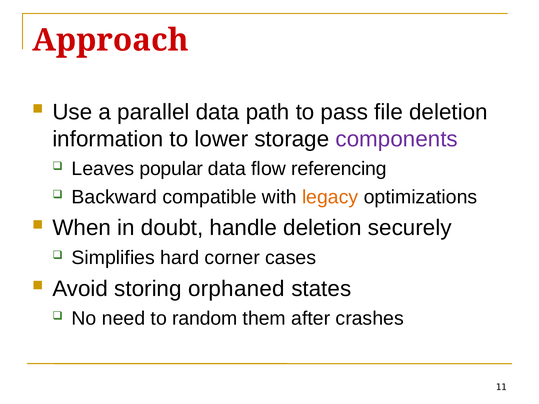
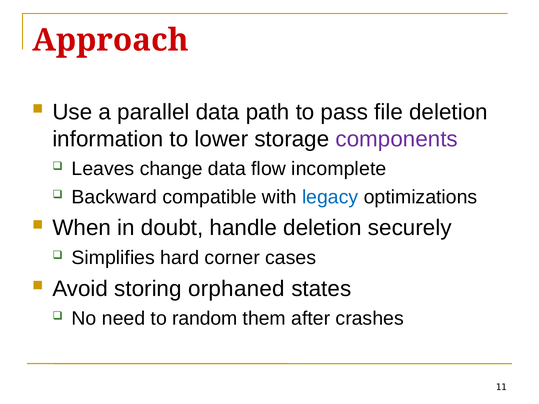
popular: popular -> change (171, 169)
referencing: referencing -> incomplete (339, 169)
legacy colour: orange -> blue (330, 197)
